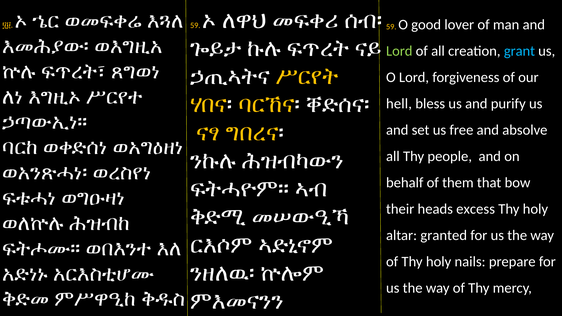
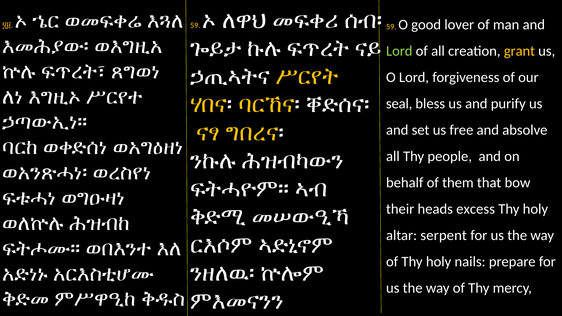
grant colour: light blue -> yellow (519, 51)
hell: hell -> seal (399, 104)
granted: granted -> serpent (444, 235)
